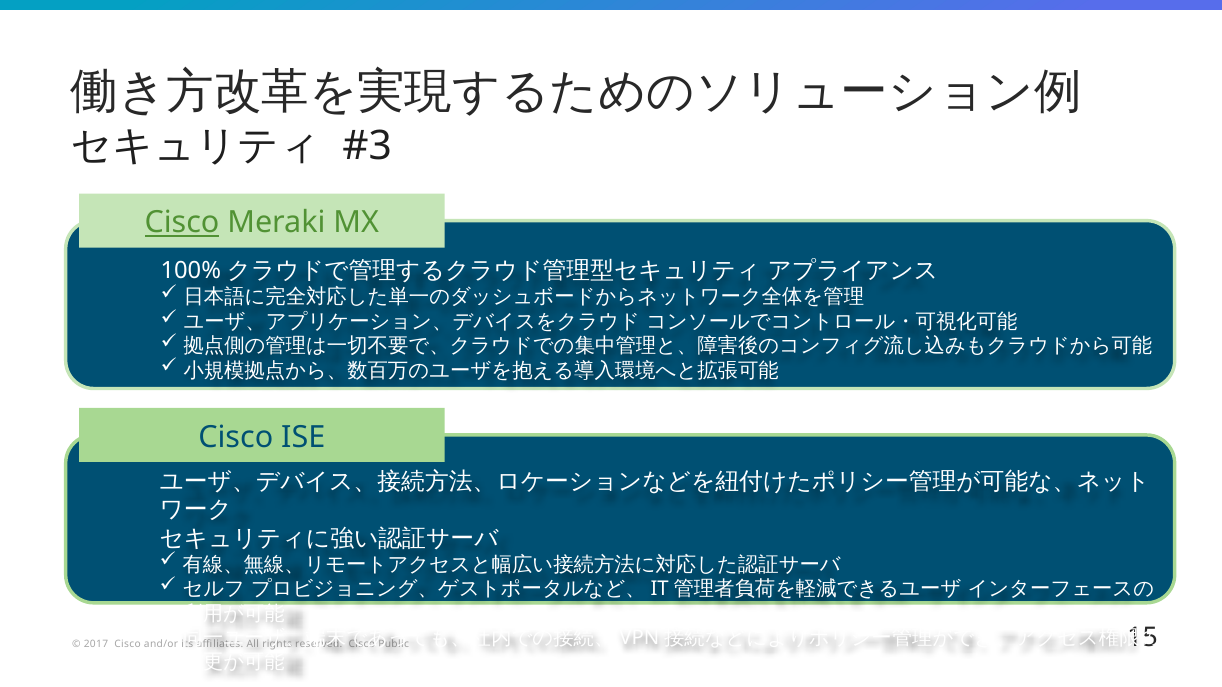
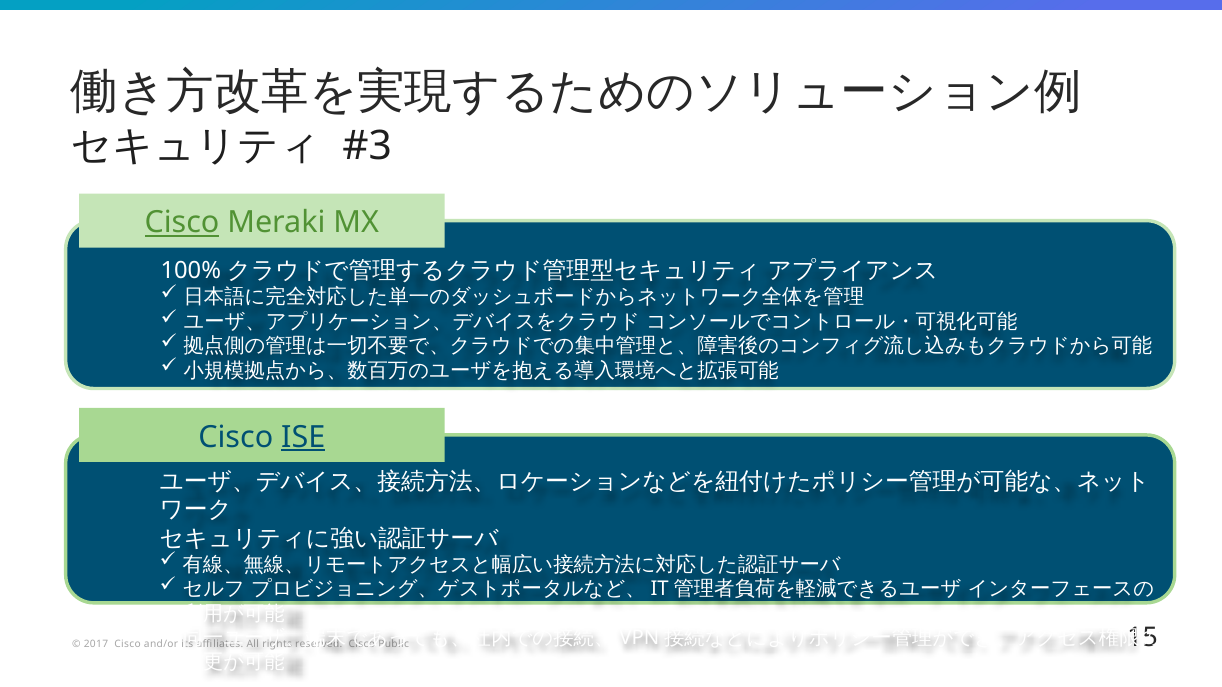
ISE underline: none -> present (303, 437)
